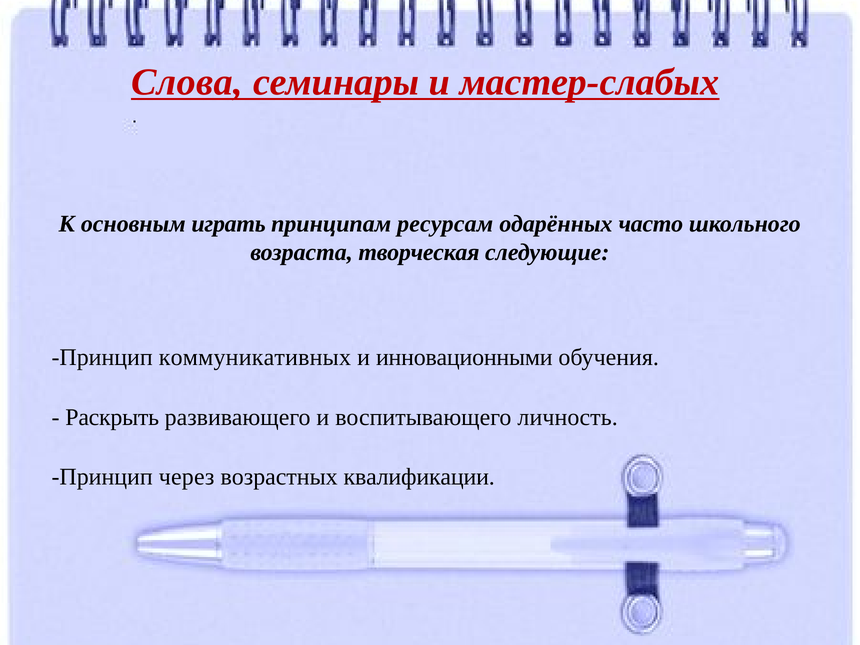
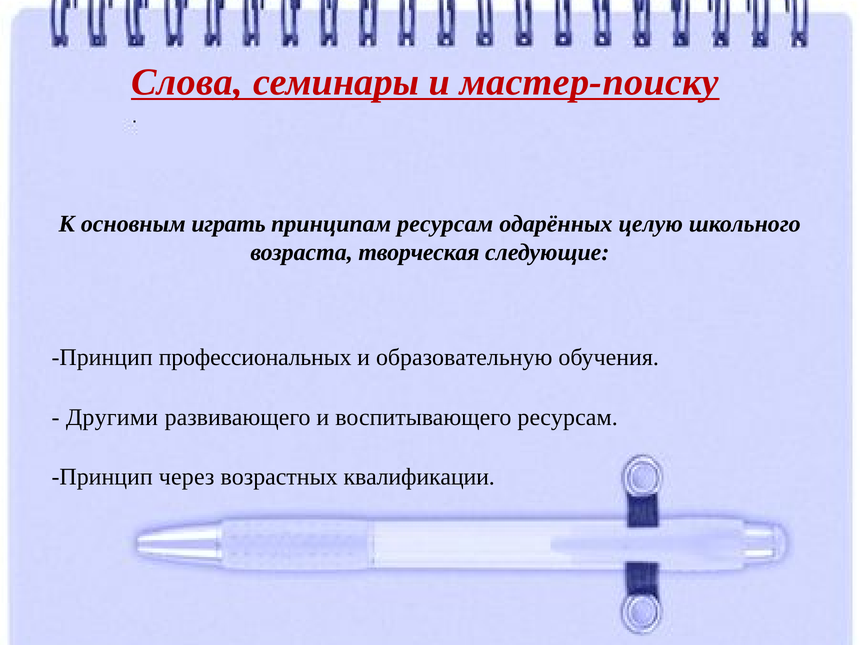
мастер-слабых: мастер-слабых -> мастер-поиску (589, 82)
часто: часто -> целую (651, 224)
коммуникативных: коммуникативных -> профессиональных (255, 357)
инновационными: инновационными -> образовательную (464, 357)
Раскрыть: Раскрыть -> Другими (112, 417)
воспитывающего личность: личность -> ресурсам (568, 417)
